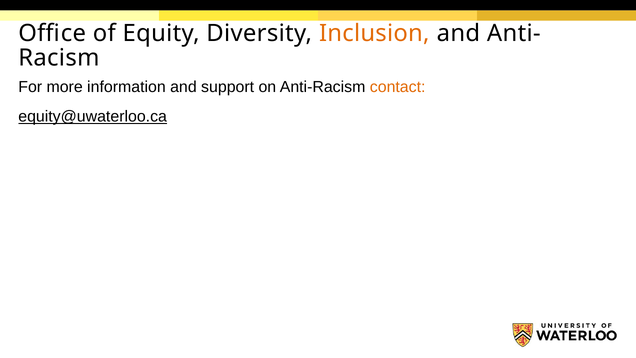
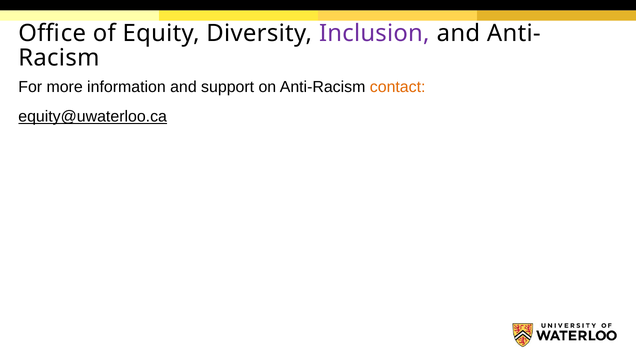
Inclusion colour: orange -> purple (374, 33)
